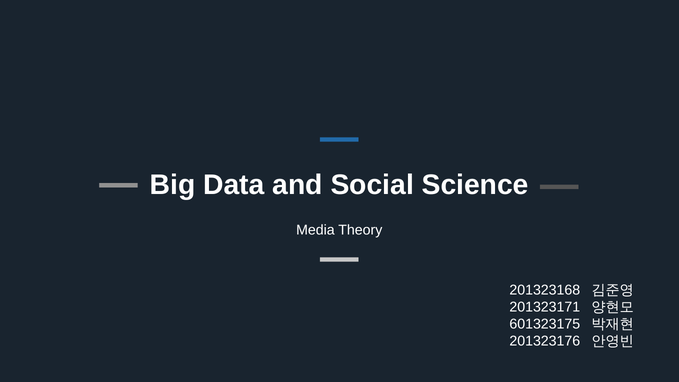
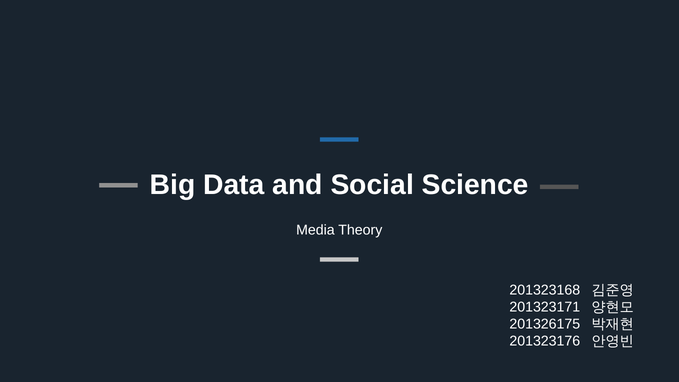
601323175: 601323175 -> 201326175 (545, 324)
